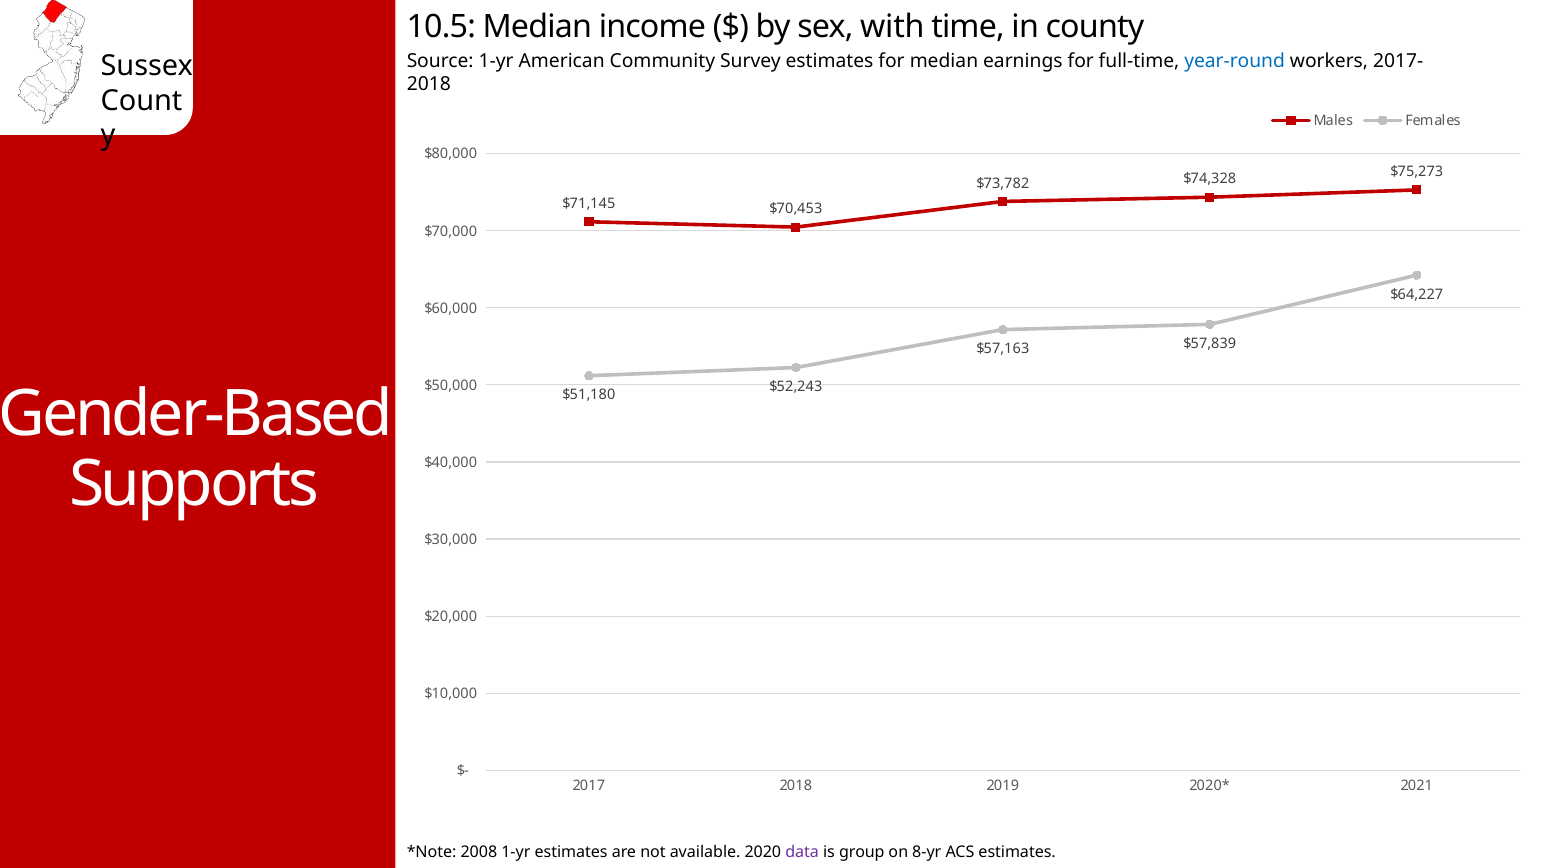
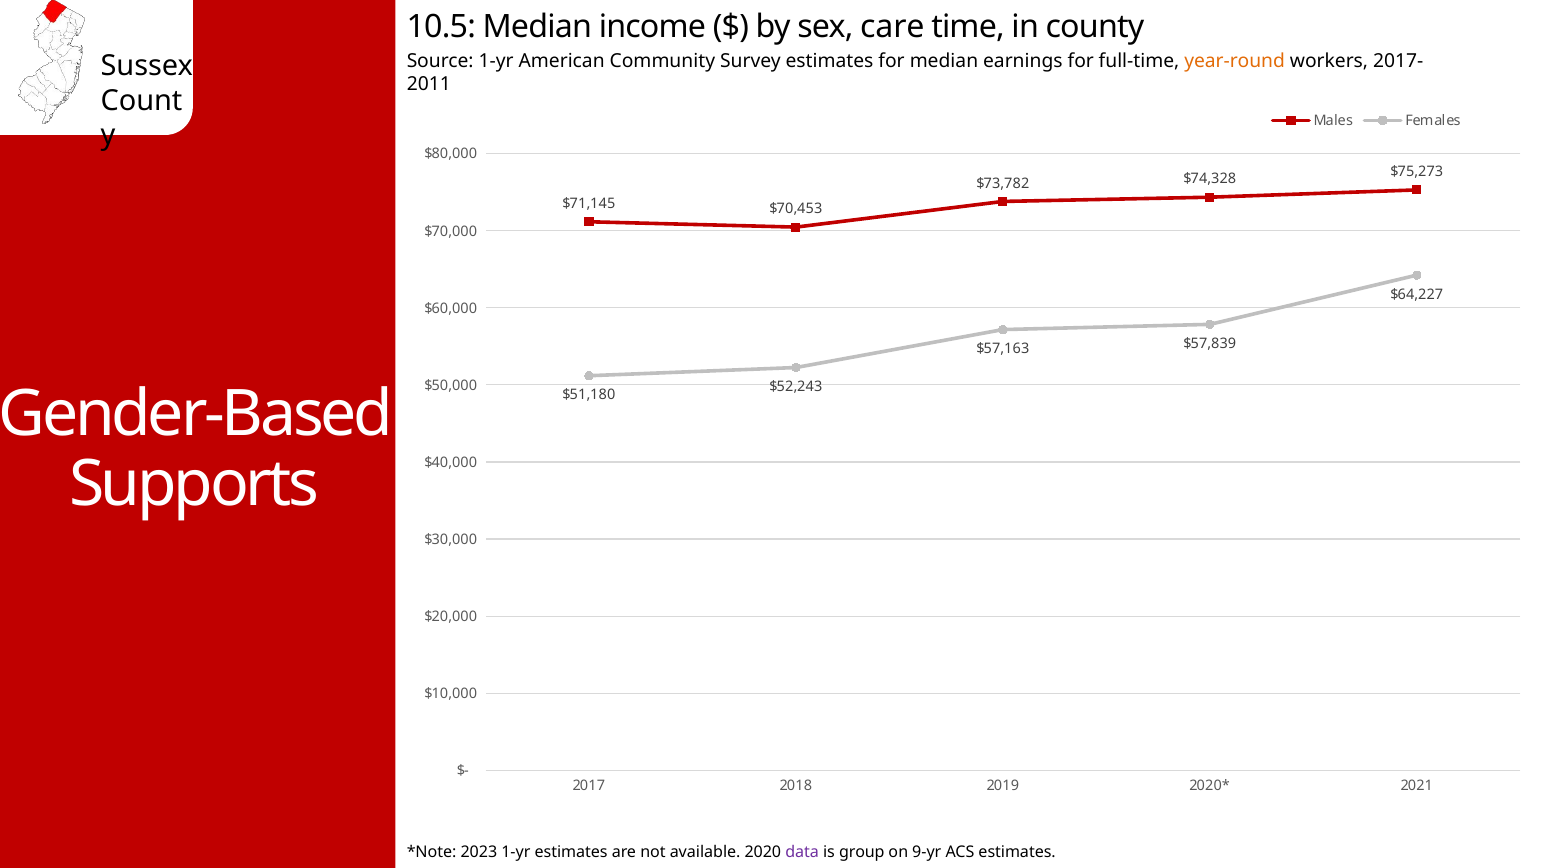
with: with -> care (892, 27)
year-round colour: blue -> orange (1235, 61)
2018: 2018 -> 2011 (429, 84)
2008: 2008 -> 2023 (479, 852)
8-yr: 8-yr -> 9-yr (927, 852)
